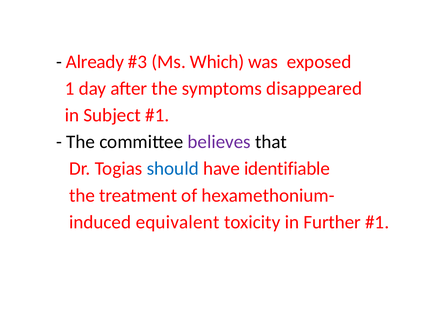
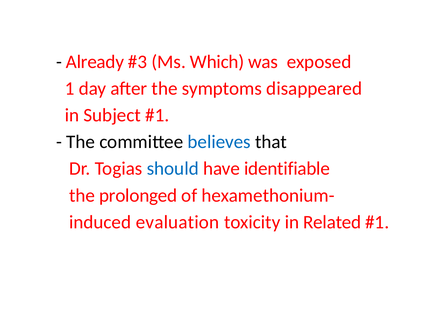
believes colour: purple -> blue (219, 142)
treatment: treatment -> prolonged (138, 196)
equivalent: equivalent -> evaluation (178, 222)
Further: Further -> Related (332, 222)
